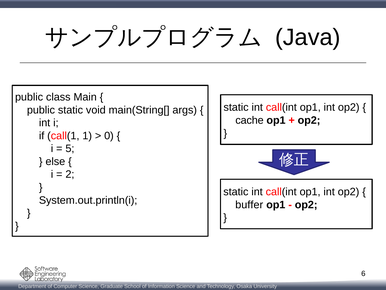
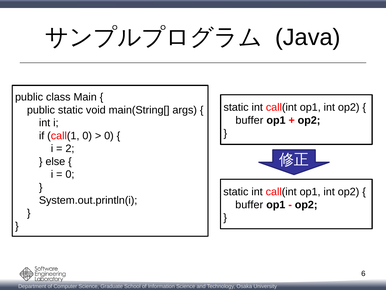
cache: cache -> buffer (249, 120)
call(1 1: 1 -> 0 (87, 136)
5: 5 -> 2 (70, 148)
2: 2 -> 0 (70, 174)
